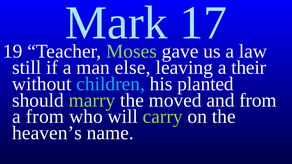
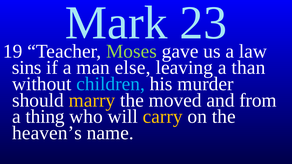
17: 17 -> 23 (203, 23)
still: still -> sins (27, 68)
their: their -> than (248, 68)
planted: planted -> murder (205, 84)
marry colour: light green -> yellow (92, 100)
a from: from -> thing (45, 117)
carry colour: light green -> yellow (163, 117)
